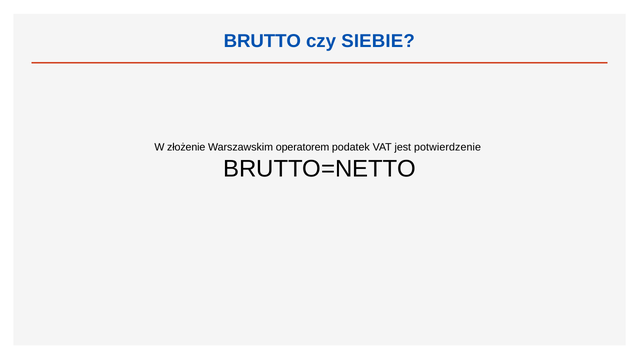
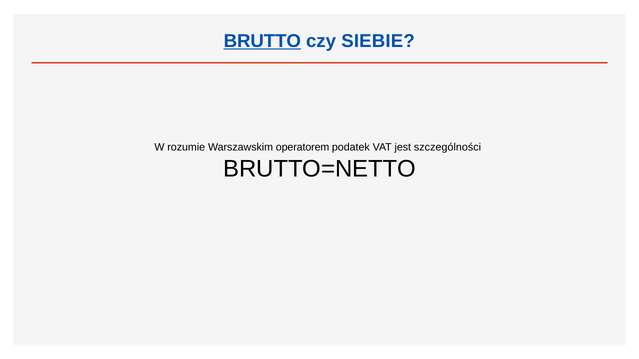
BRUTTO underline: none -> present (262, 41)
złożenie: złożenie -> rozumie (186, 148)
potwierdzenie: potwierdzenie -> szczególności (448, 148)
